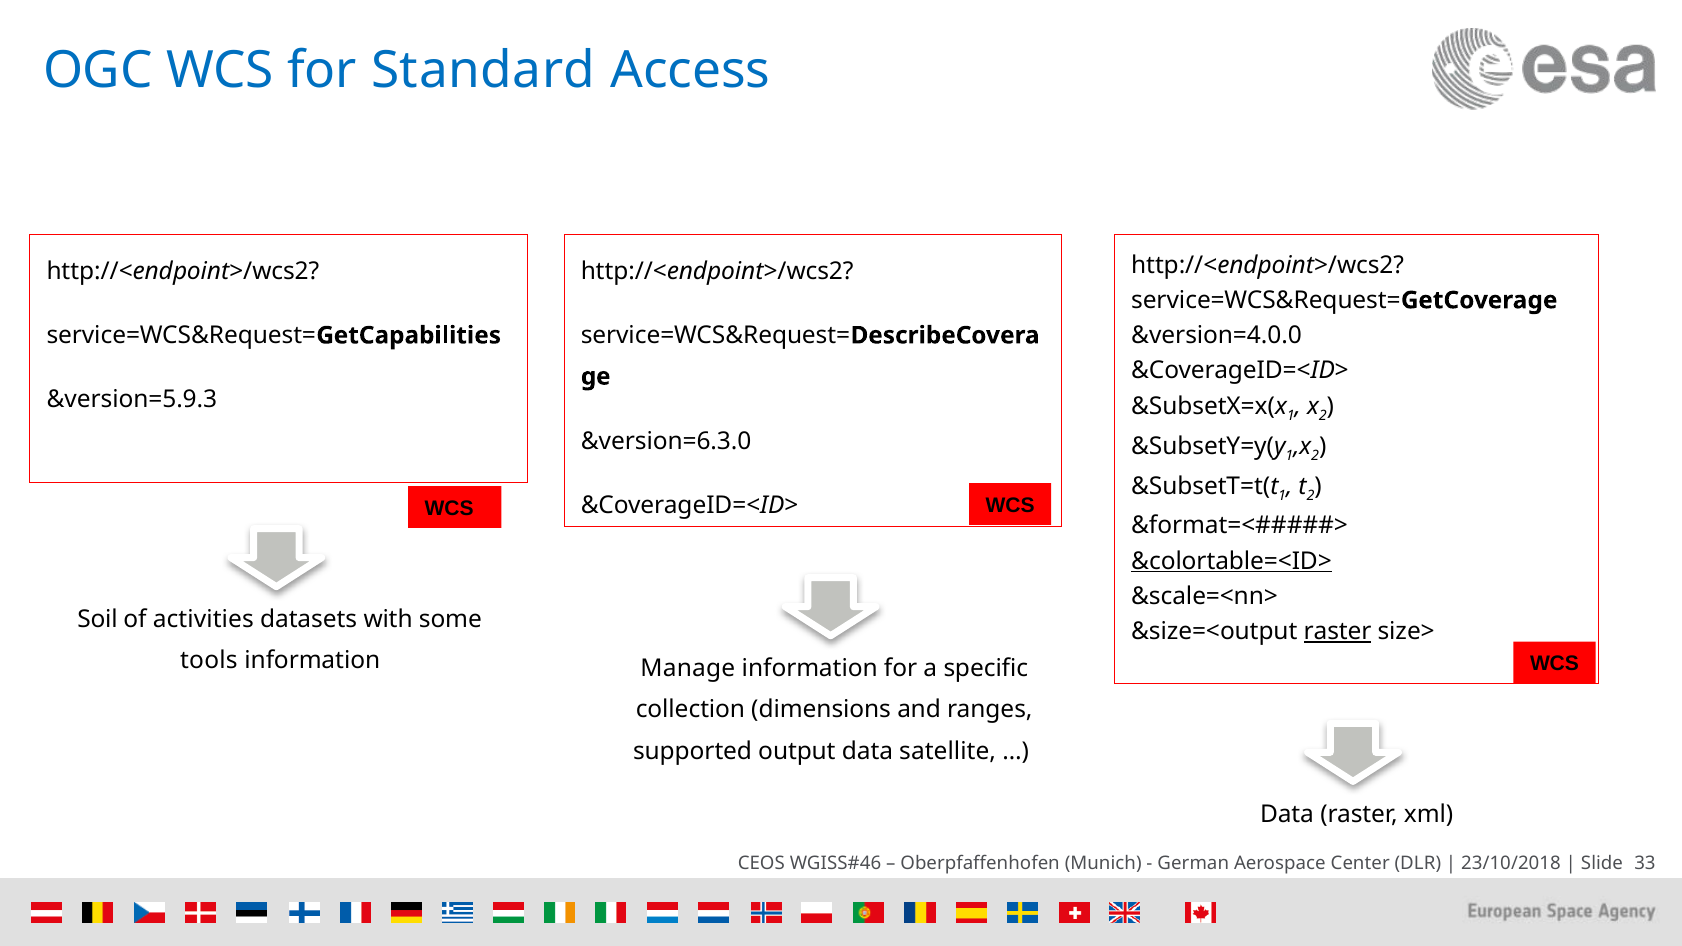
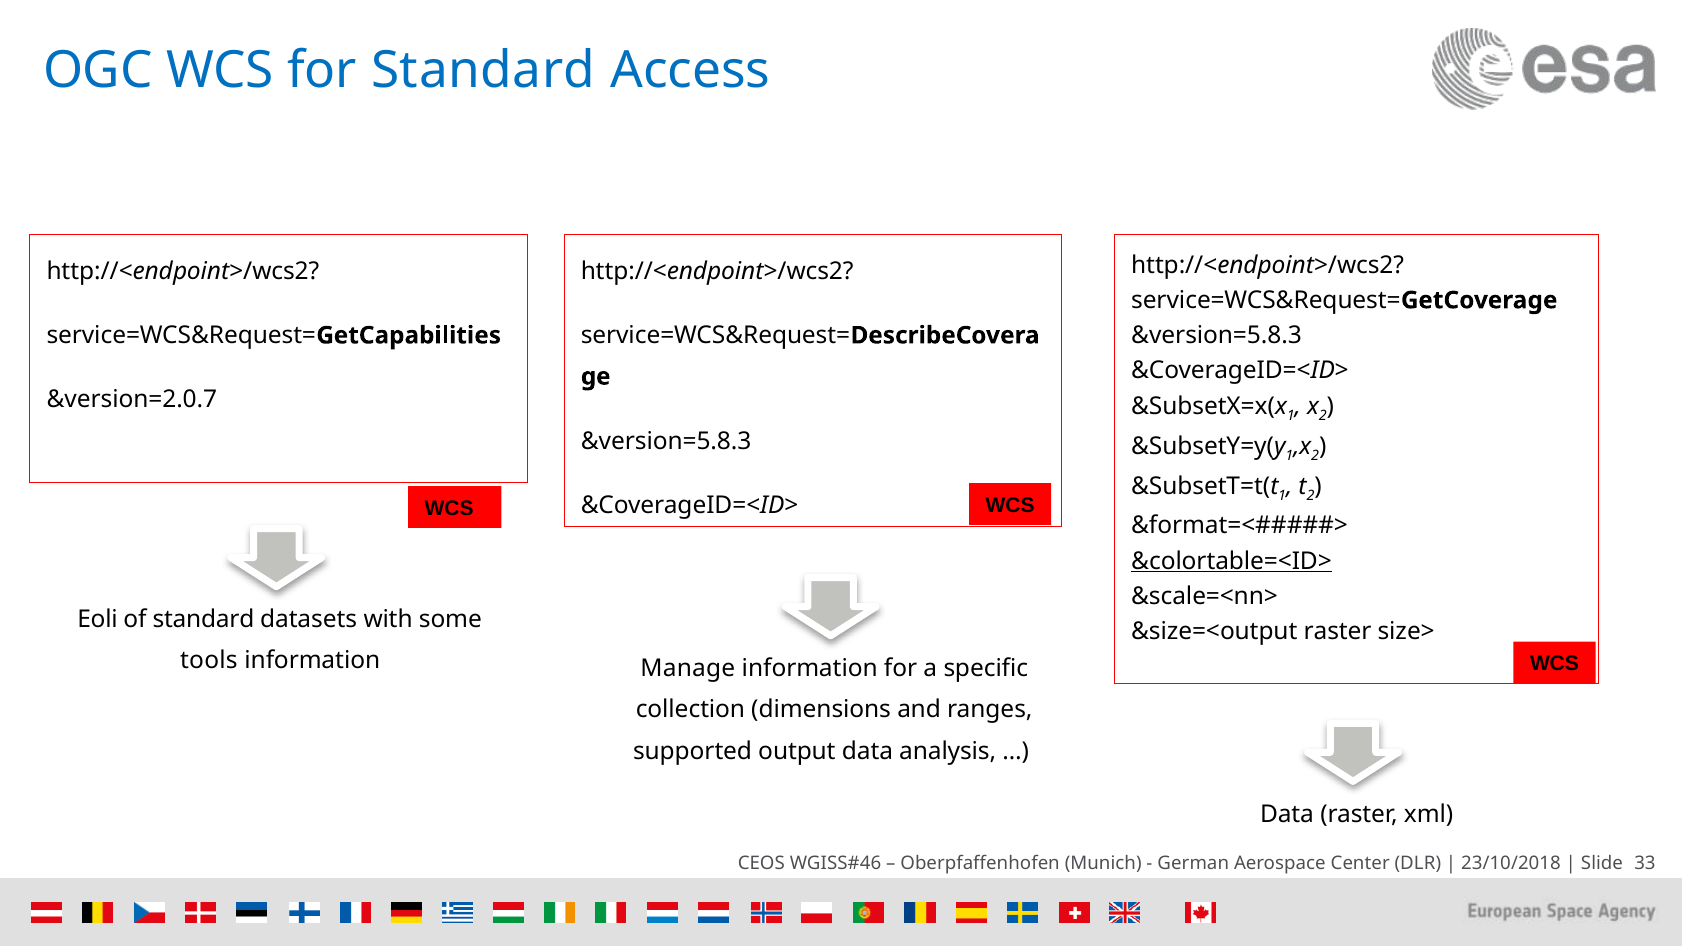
&version=4.0.0: &version=4.0.0 -> &version=5.8.3 (1217, 336)
&version=5.9.3: &version=5.9.3 -> &version=2.0.7 (132, 400)
&version=6.3.0: &version=6.3.0 -> &version=5.8.3 (666, 441)
Soil: Soil -> Eoli (98, 620)
of activities: activities -> standard (203, 620)
raster underline: present -> none (1338, 632)
satellite: satellite -> analysis (948, 751)
